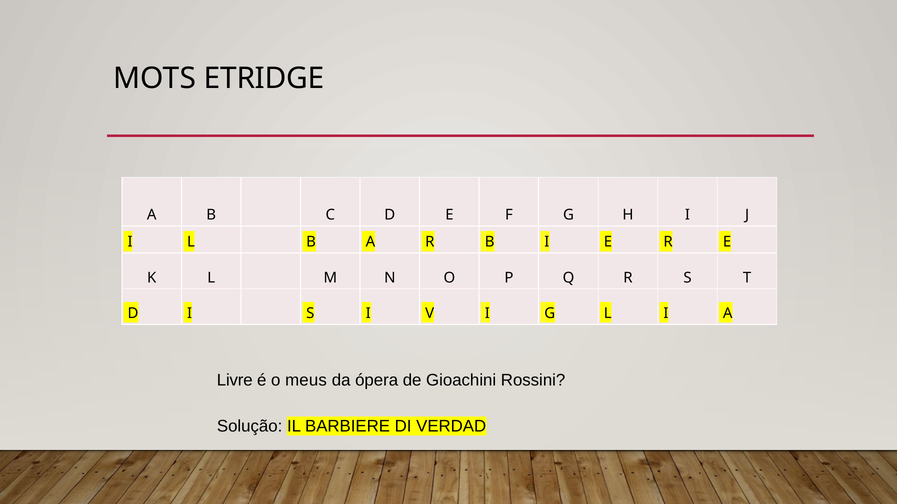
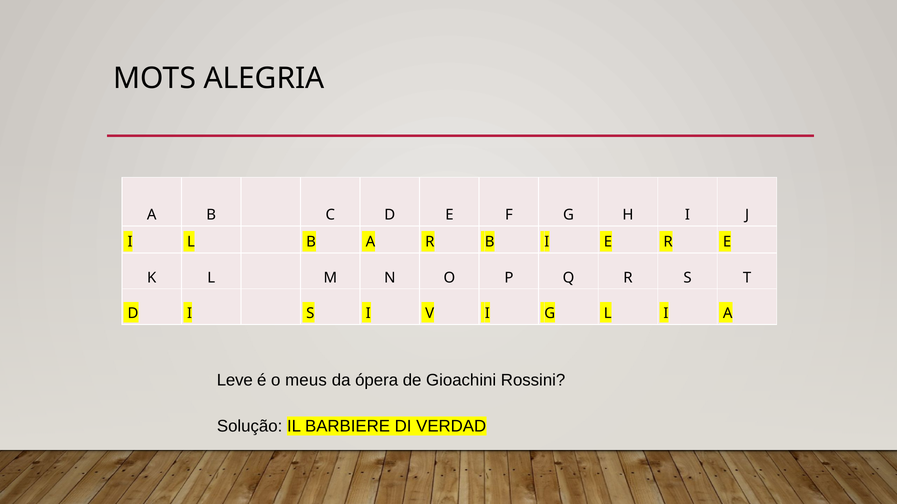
ETRIDGE: ETRIDGE -> ALEGRIA (264, 79)
Livre: Livre -> Leve (235, 380)
